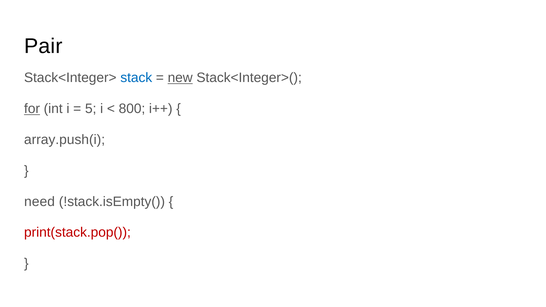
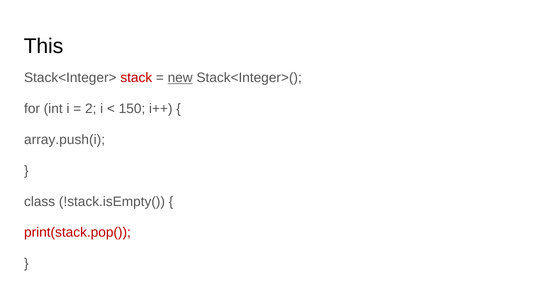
Pair: Pair -> This (44, 46)
stack colour: blue -> red (136, 78)
for underline: present -> none (32, 109)
5: 5 -> 2 (91, 109)
800: 800 -> 150 (132, 109)
need: need -> class (40, 202)
